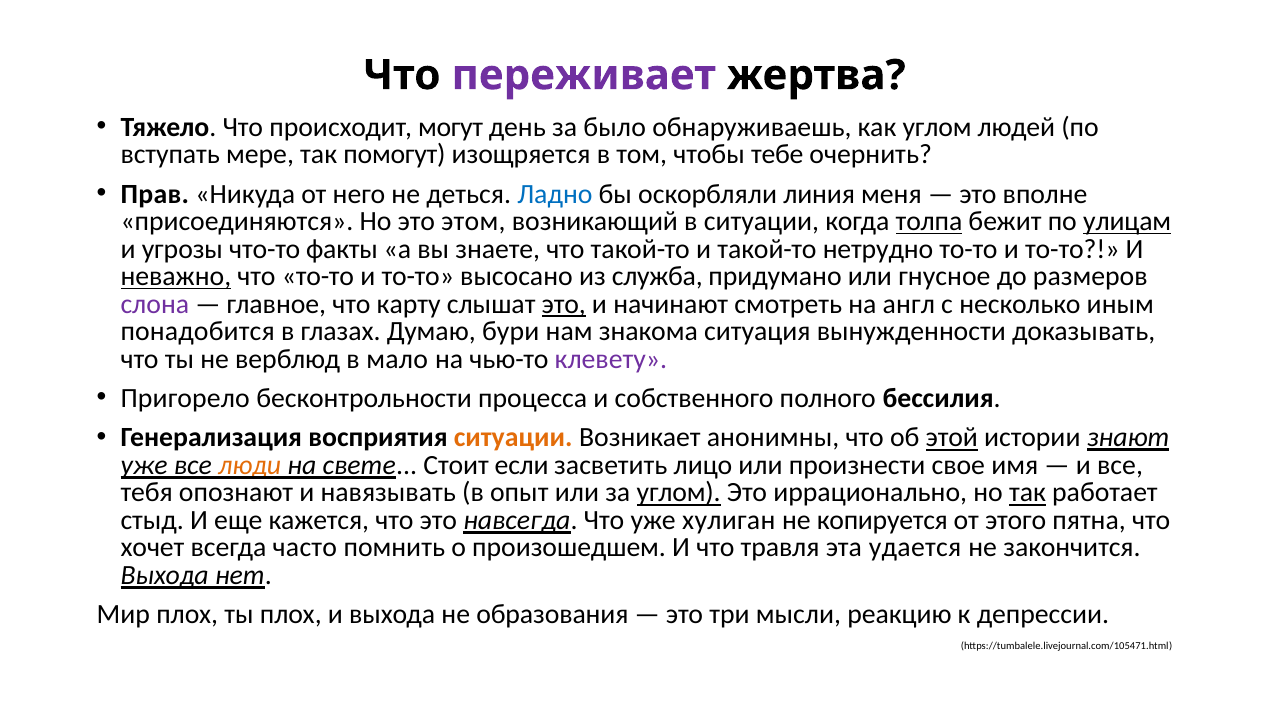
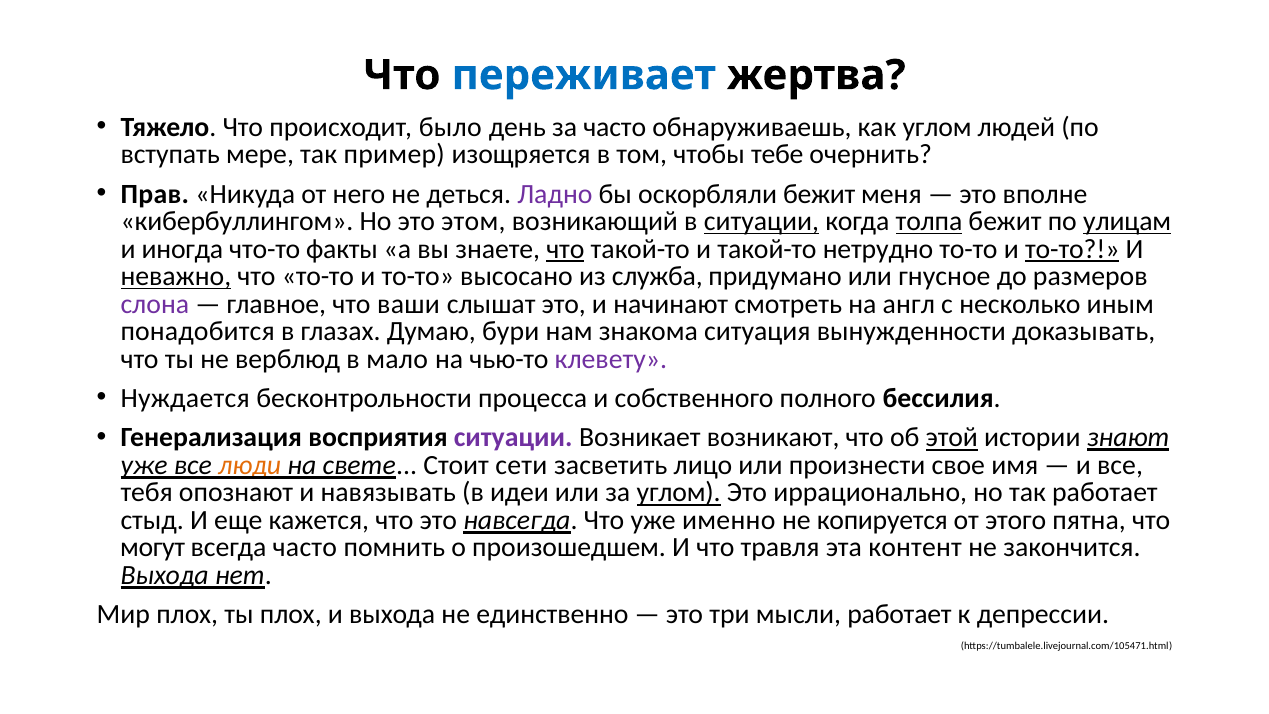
переживает colour: purple -> blue (584, 75)
могут: могут -> было (450, 127)
за было: было -> часто (615, 127)
помогут: помогут -> пример (394, 154)
Ладно colour: blue -> purple (555, 194)
оскорбляли линия: линия -> бежит (819, 194)
присоединяются: присоединяются -> кибербуллингом (237, 221)
ситуации underline: none -> present (761, 221)
угрозы: угрозы -> иногда (182, 249)
что underline: none -> present (565, 249)
то-то underline: none -> present (1072, 249)
карту: карту -> ваши (409, 304)
это underline: present -> none (564, 304)
Пригорело: Пригорело -> Нуждается (185, 398)
ситуации colour: orange -> purple (513, 438)
анонимны: анонимны -> возникают (773, 438)
если: если -> сети (521, 465)
опыт: опыт -> идеи (519, 493)
так underline: present -> none (1027, 493)
хулиган: хулиган -> именно (729, 520)
хочет: хочет -> могут (153, 548)
удается: удается -> контент (915, 548)
образования: образования -> единственно (552, 615)
мысли реакцию: реакцию -> работает (900, 615)
